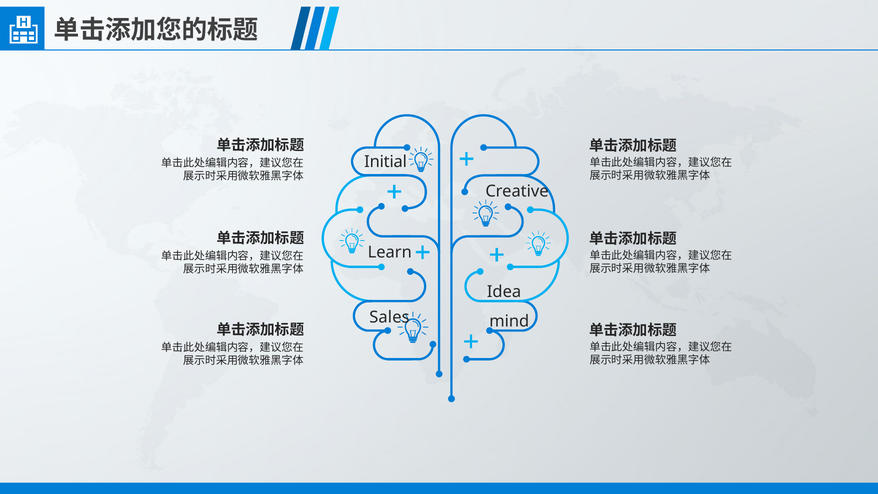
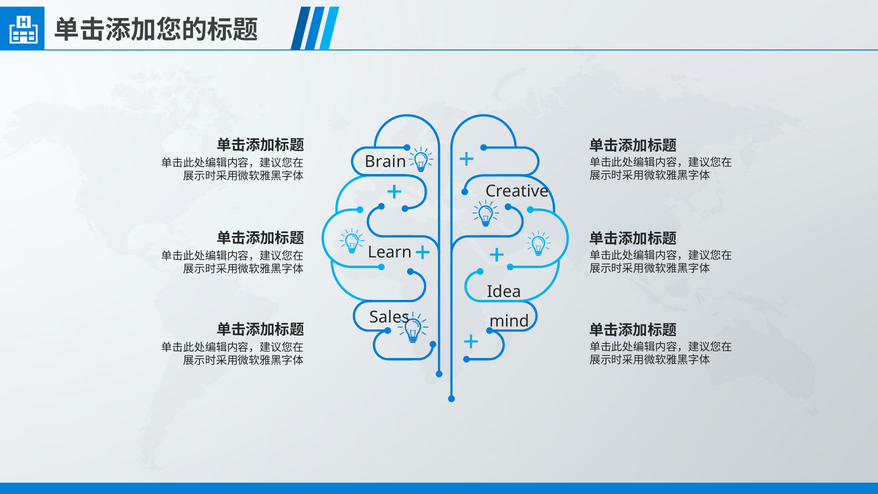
Initial: Initial -> Brain (385, 162)
